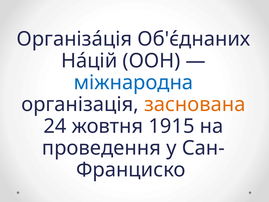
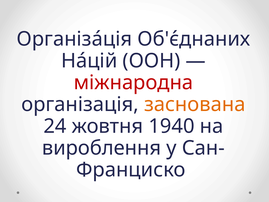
міжнародна colour: blue -> red (133, 82)
1915: 1915 -> 1940 (171, 126)
проведення: проведення -> вироблення (102, 148)
